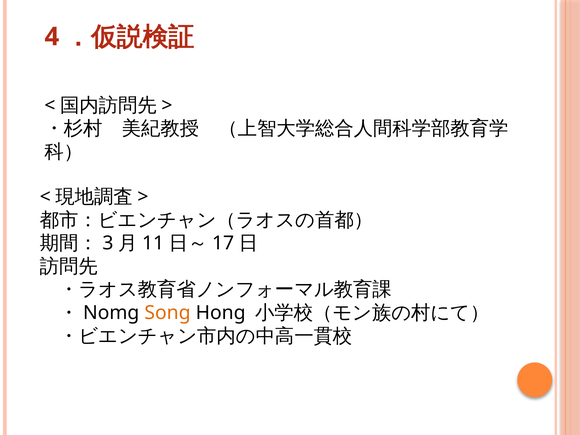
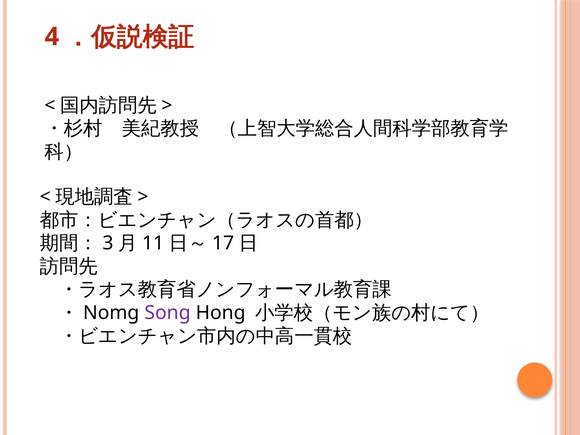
Song colour: orange -> purple (168, 313)
